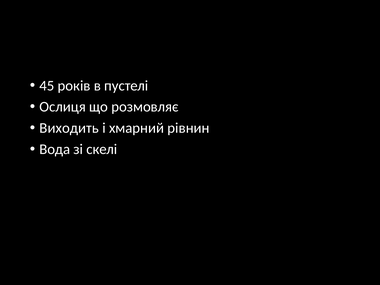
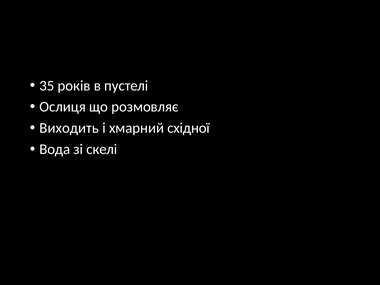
45: 45 -> 35 (47, 86)
рівнин: рівнин -> східної (189, 128)
